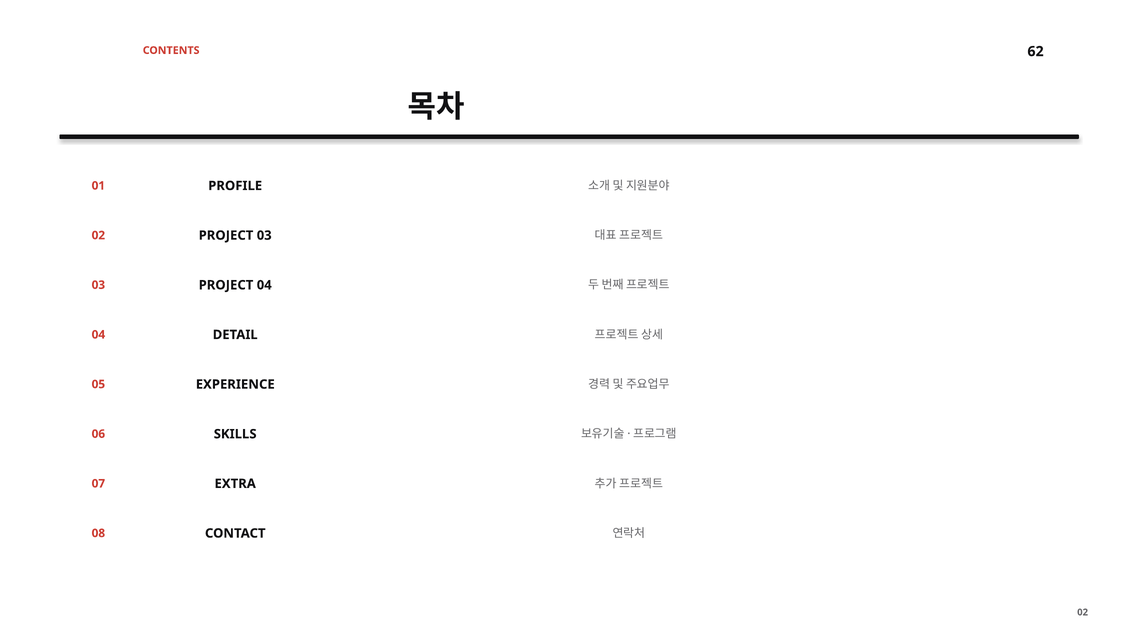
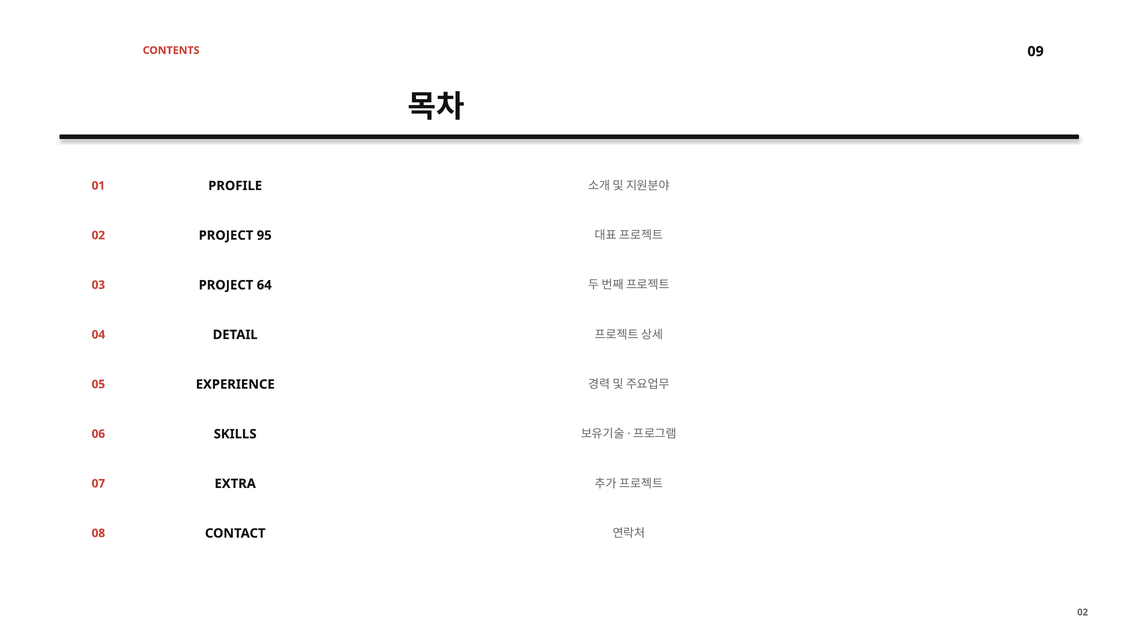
62: 62 -> 09 (1036, 51)
PROJECT 03: 03 -> 95 (264, 235)
PROJECT 04: 04 -> 64 (264, 285)
